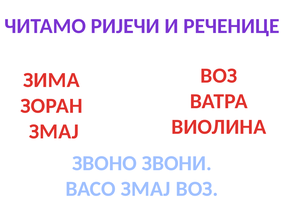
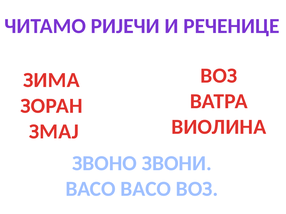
ВАСО ЗМАЈ: ЗМАЈ -> ВАСО (146, 189)
